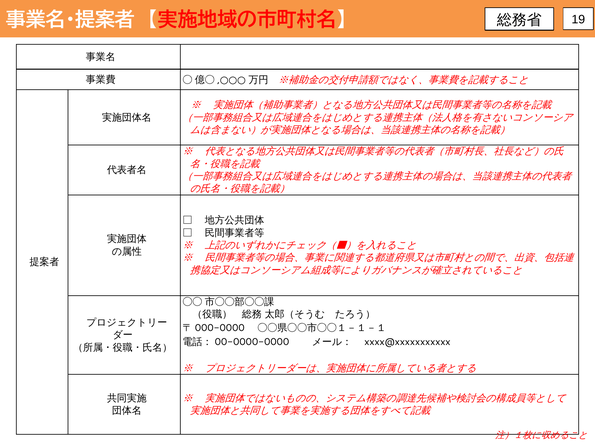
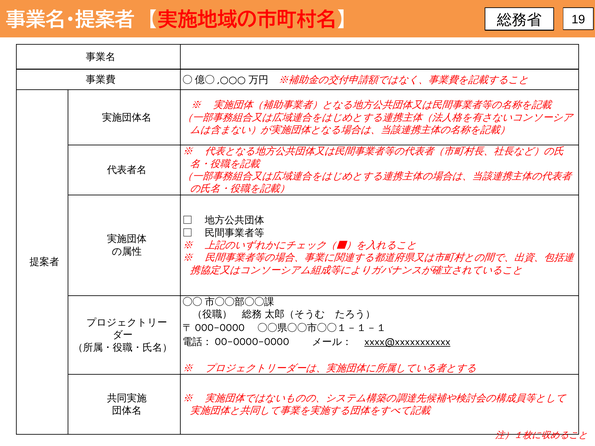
xxxx@xxxxxxxxxxx underline: none -> present (407, 342)
